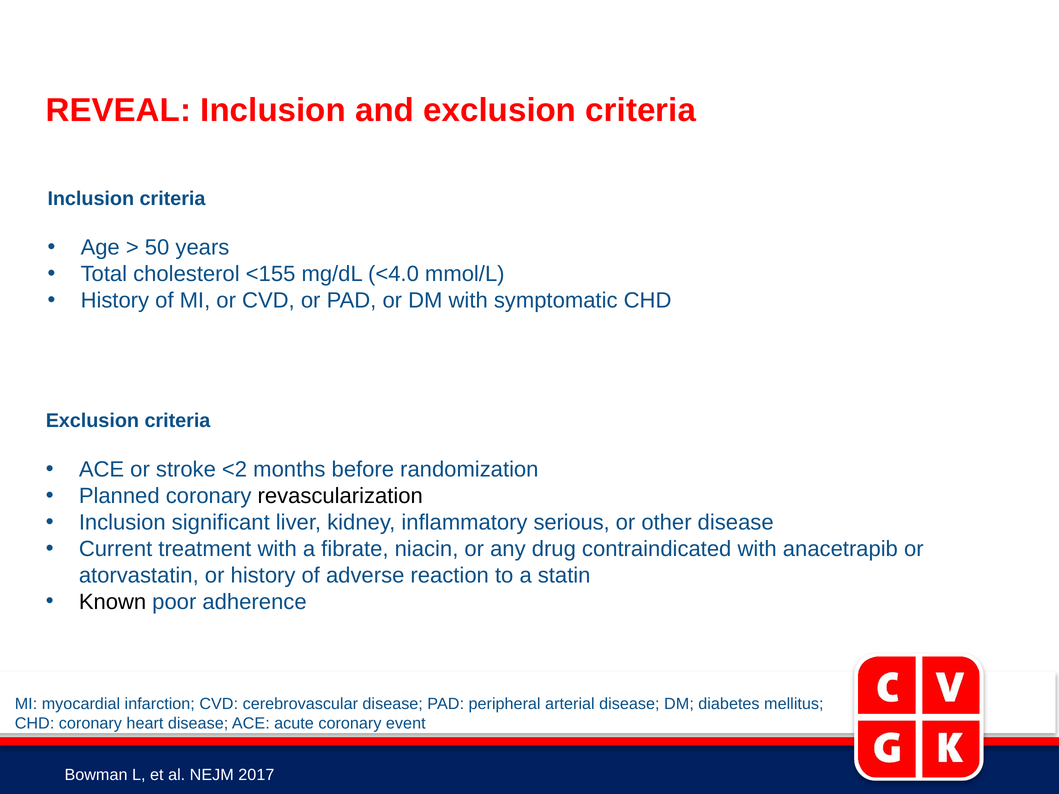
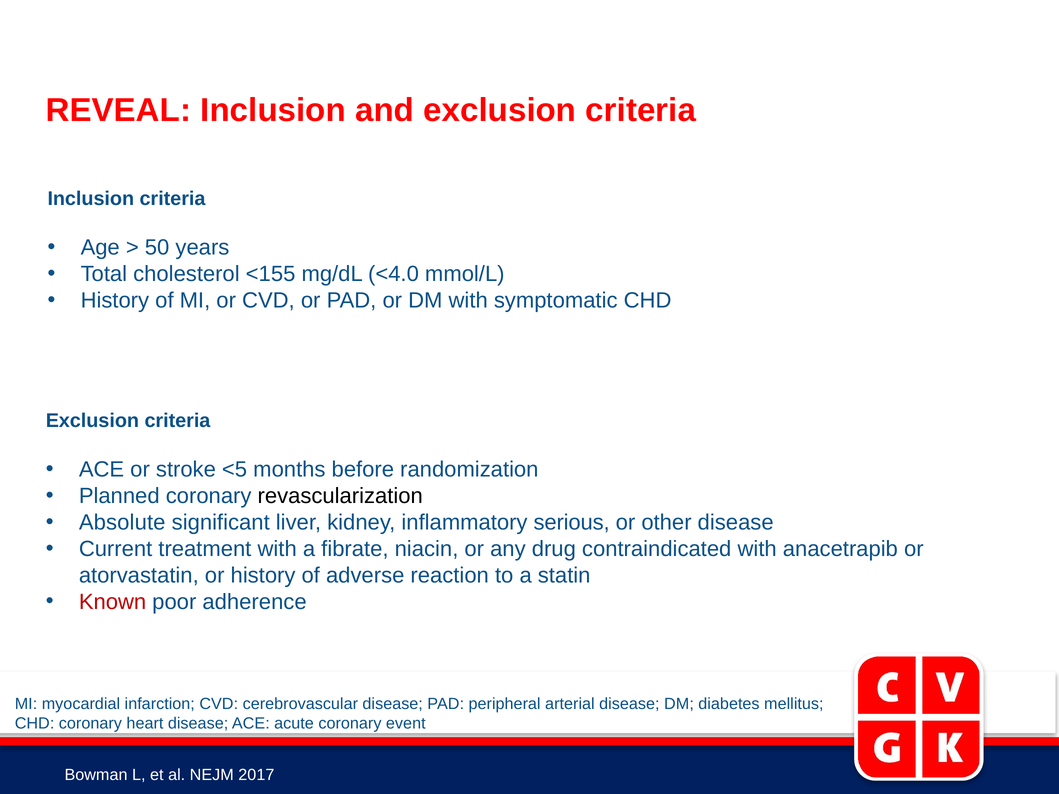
<2: <2 -> <5 (235, 470)
Inclusion: Inclusion -> Absolute (122, 523)
Known colour: black -> red (113, 602)
